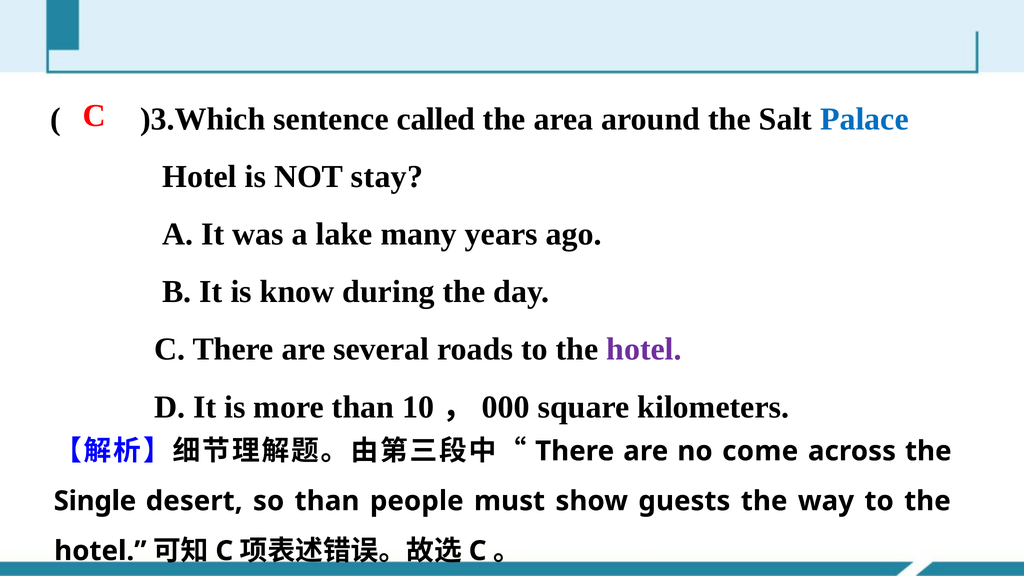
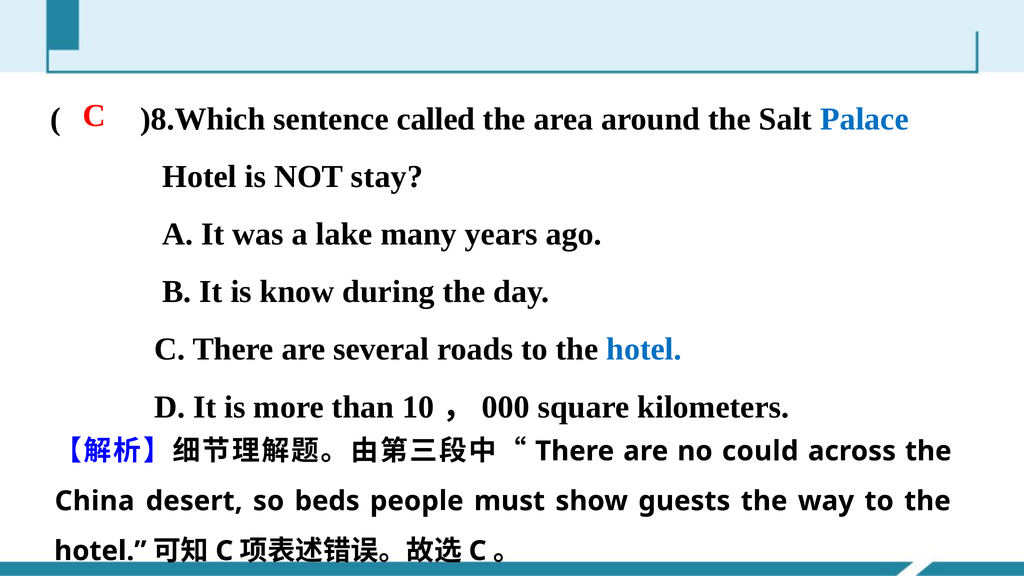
)3.Which: )3.Which -> )8.Which (203, 119)
hotel colour: purple -> blue (644, 349)
come: come -> could (760, 451)
Single: Single -> China (95, 501)
so than: than -> beds (327, 501)
